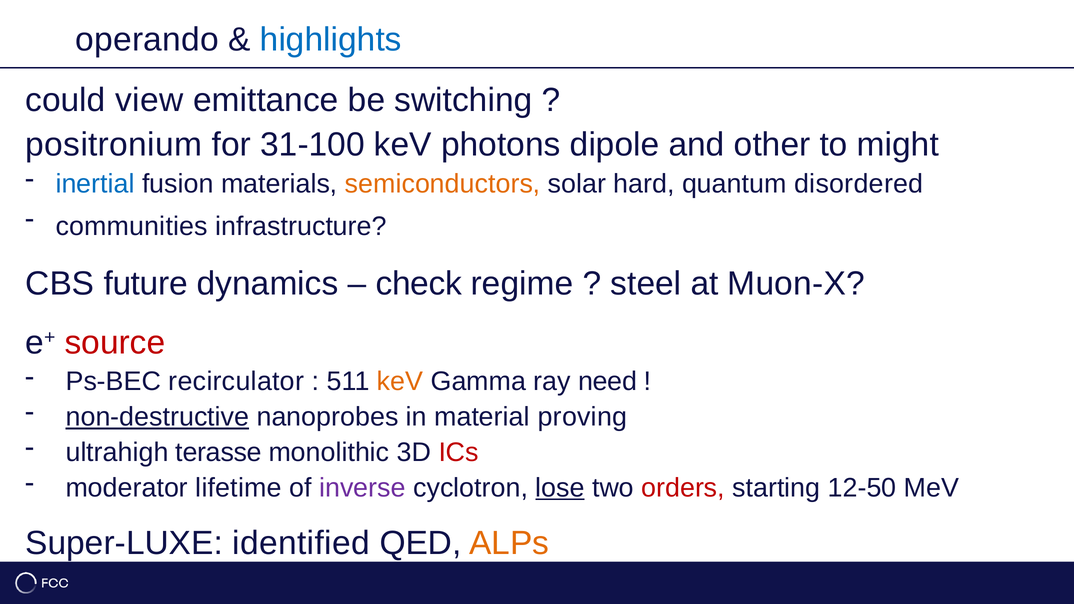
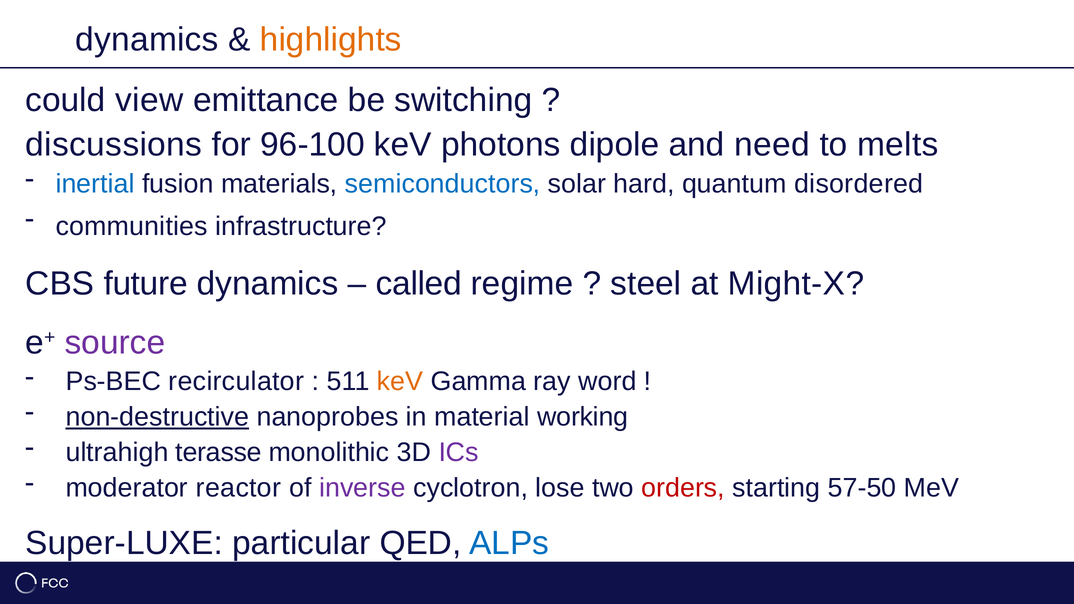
operando: operando -> dynamics (147, 40)
highlights colour: blue -> orange (331, 40)
positronium: positronium -> discussions (114, 145)
31-100: 31-100 -> 96-100 (312, 145)
other: other -> need (772, 145)
might: might -> melts (898, 145)
semiconductors colour: orange -> blue (443, 184)
check: check -> called (419, 284)
Muon-X: Muon-X -> Might-X (796, 284)
source colour: red -> purple (115, 343)
need: need -> word (607, 382)
proving: proving -> working (583, 417)
ICs colour: red -> purple (459, 452)
lifetime: lifetime -> reactor (239, 488)
lose underline: present -> none (560, 488)
12-50: 12-50 -> 57-50 (862, 488)
identified: identified -> particular (301, 543)
ALPs colour: orange -> blue (509, 543)
